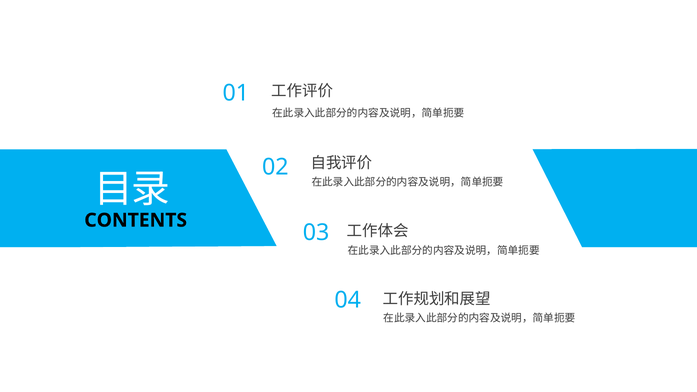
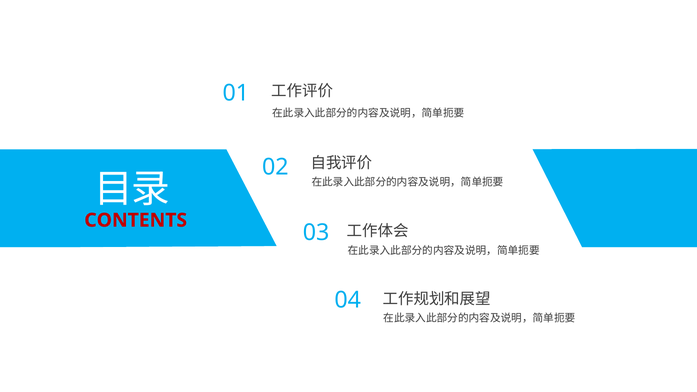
CONTENTS colour: black -> red (136, 220)
